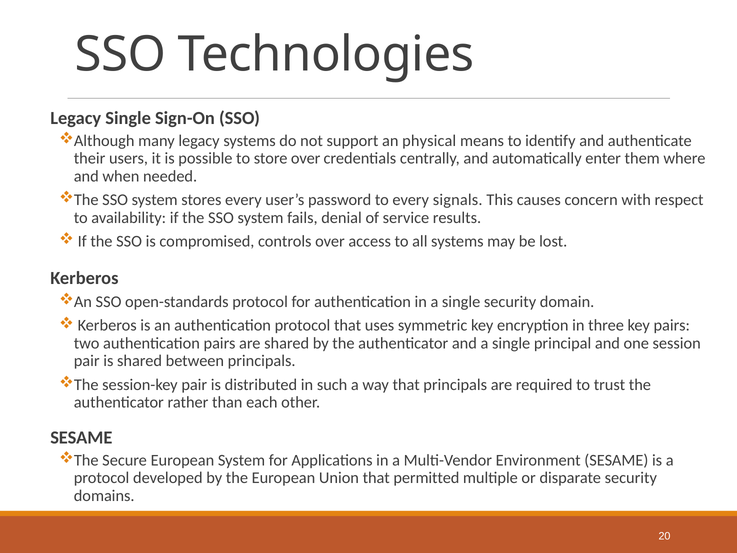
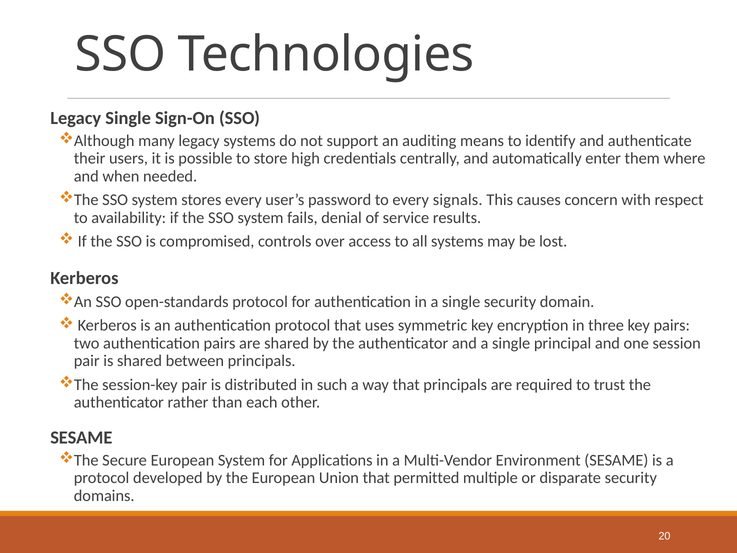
physical: physical -> auditing (429, 141)
store over: over -> high (306, 158)
